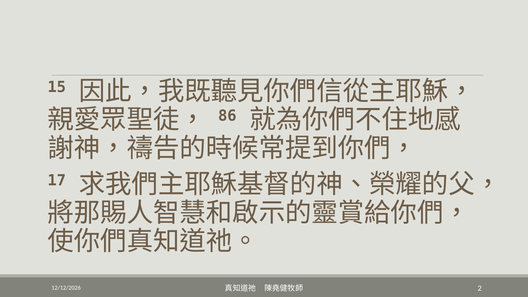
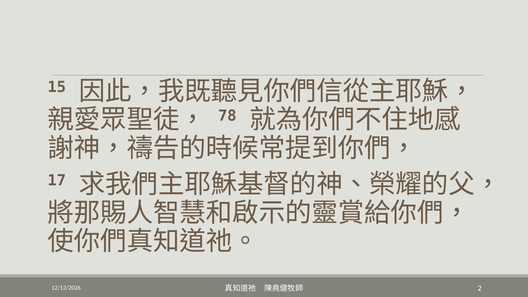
86: 86 -> 78 (227, 116)
